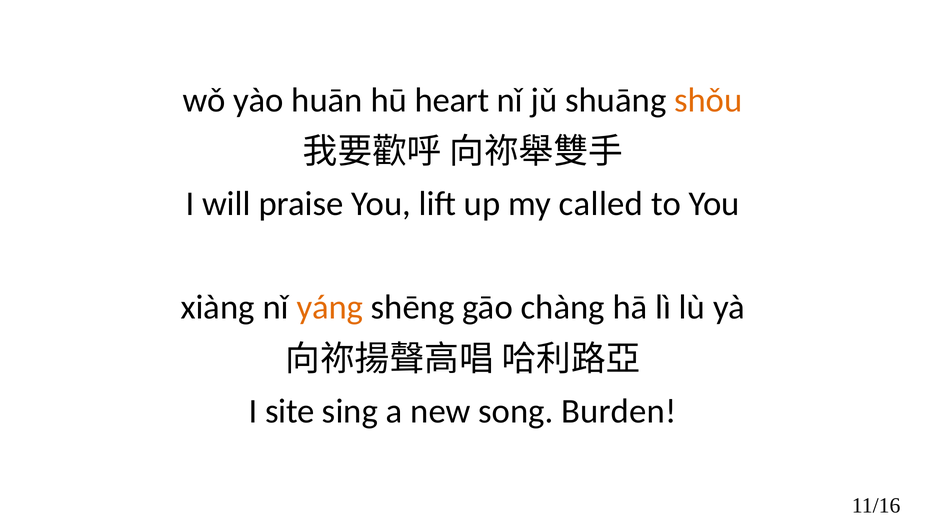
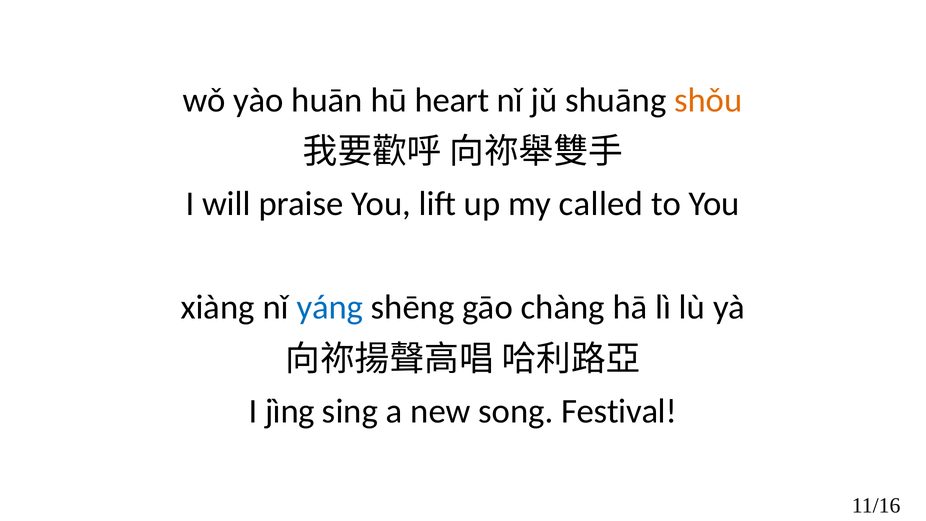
yáng colour: orange -> blue (330, 307)
site: site -> jìng (290, 411)
Burden: Burden -> Festival (619, 411)
